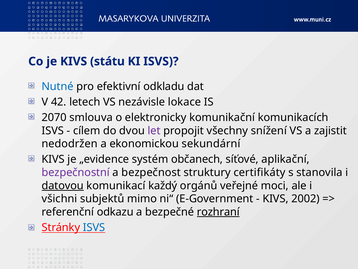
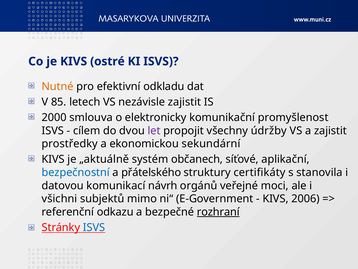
státu: státu -> ostré (107, 61)
Nutné colour: blue -> orange (58, 86)
42: 42 -> 85 (59, 102)
nezávisle lokace: lokace -> zajistit (185, 102)
2070: 2070 -> 2000 (54, 117)
komunikacích: komunikacích -> promyšlenost (293, 117)
snížení: snížení -> údržby (269, 130)
nedodržen: nedodržen -> prostředky (70, 144)
„evidence: „evidence -> „aktuálně (104, 159)
bezpečnostní colour: purple -> blue (76, 172)
bezpečnost: bezpečnost -> přátelského (151, 172)
datovou underline: present -> none (63, 185)
každý: každý -> návrh (163, 185)
2002: 2002 -> 2006 (305, 198)
